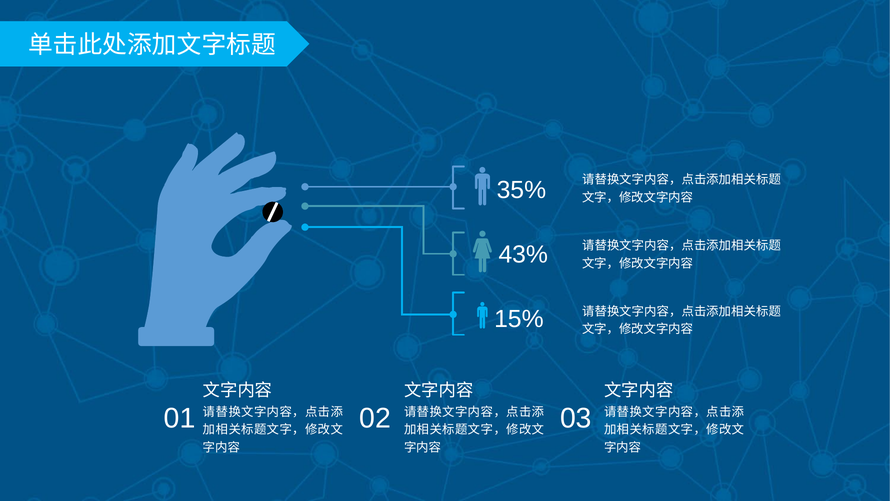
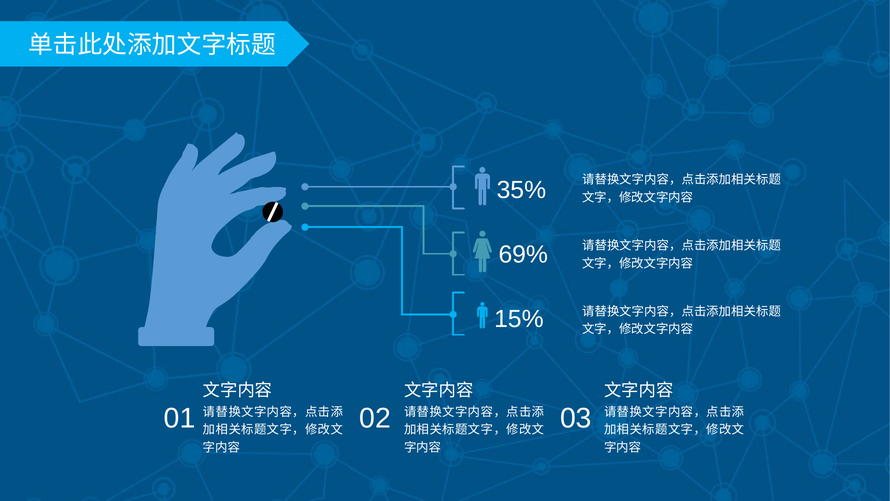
43%: 43% -> 69% (523, 254)
